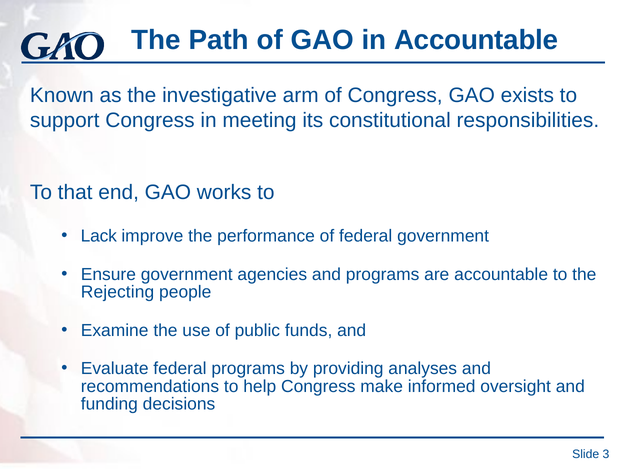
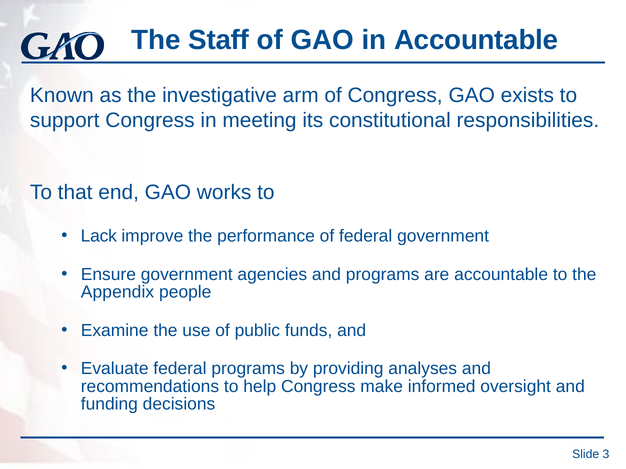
Path: Path -> Staff (219, 40)
Rejecting: Rejecting -> Appendix (118, 292)
